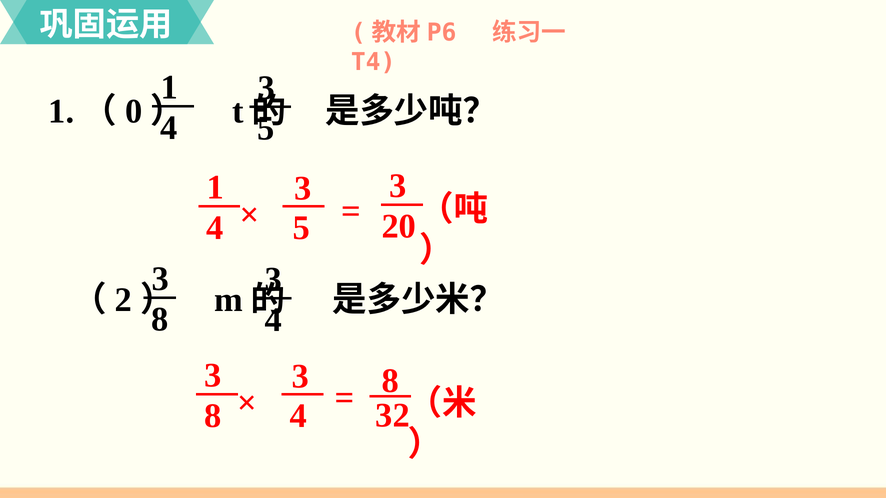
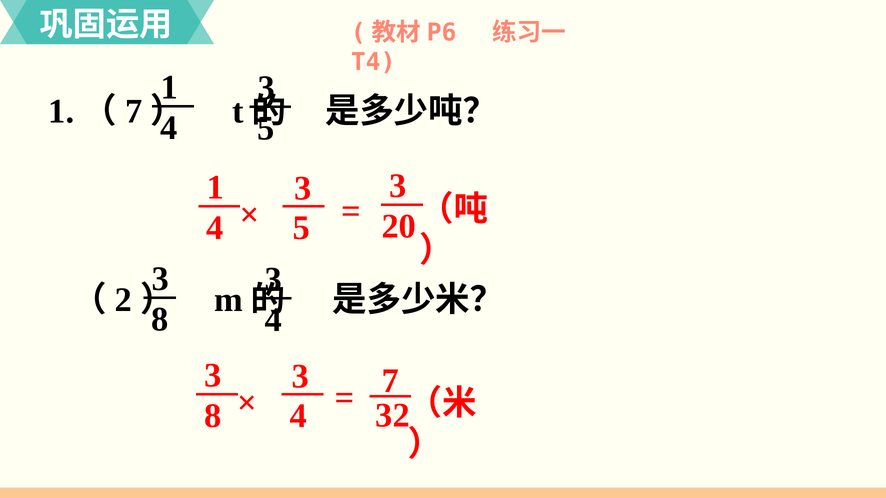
0: 0 -> 7 (134, 111)
8: 8 -> 7 (390, 381)
